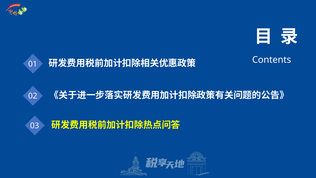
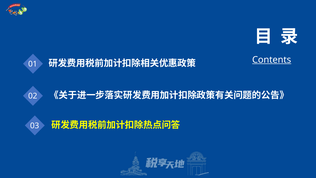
Contents underline: none -> present (272, 60)
